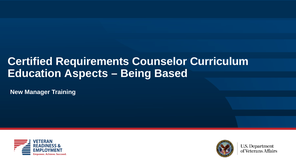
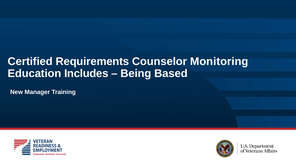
Curriculum: Curriculum -> Monitoring (219, 62)
Aspects: Aspects -> Includes (86, 74)
